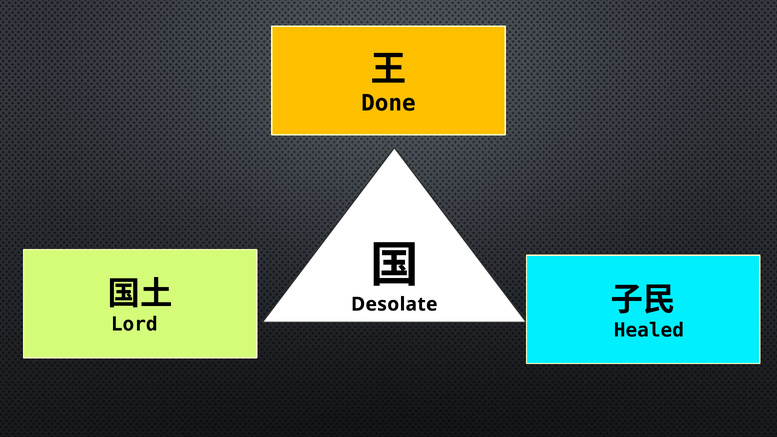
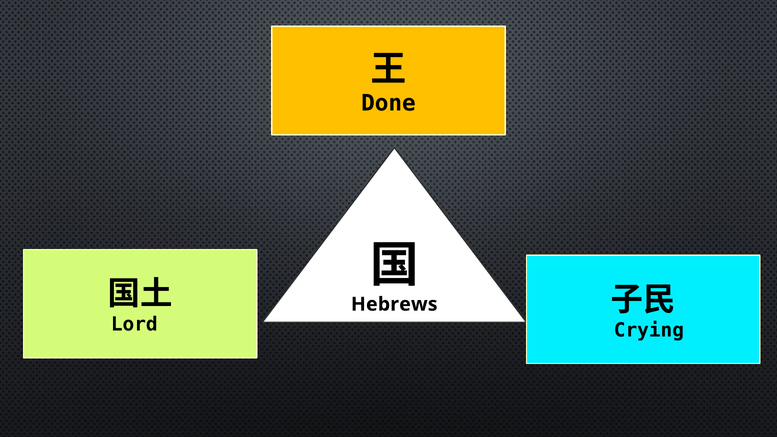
Desolate: Desolate -> Hebrews (394, 304)
Healed: Healed -> Crying (649, 330)
